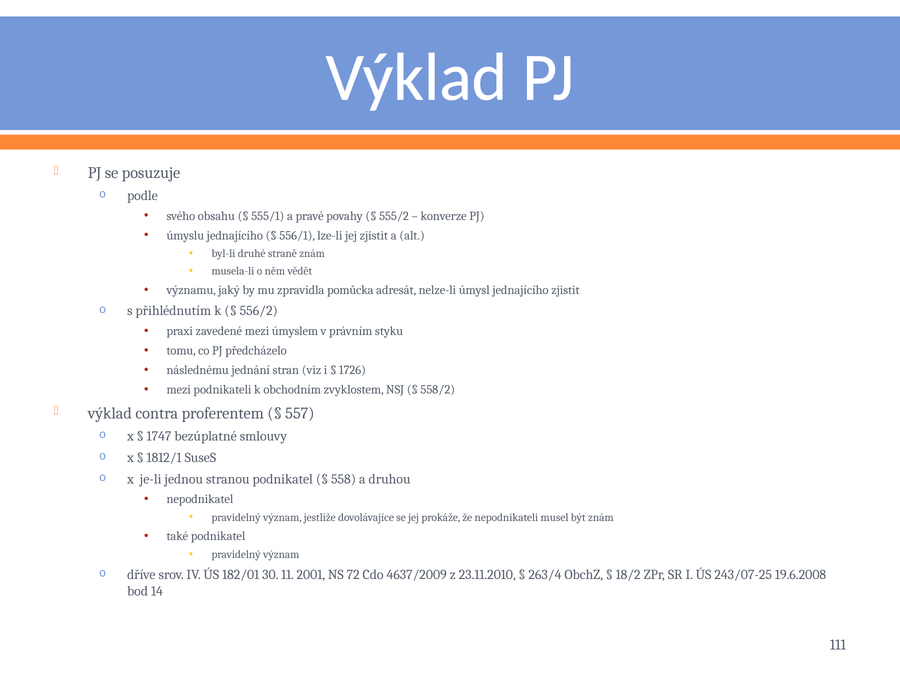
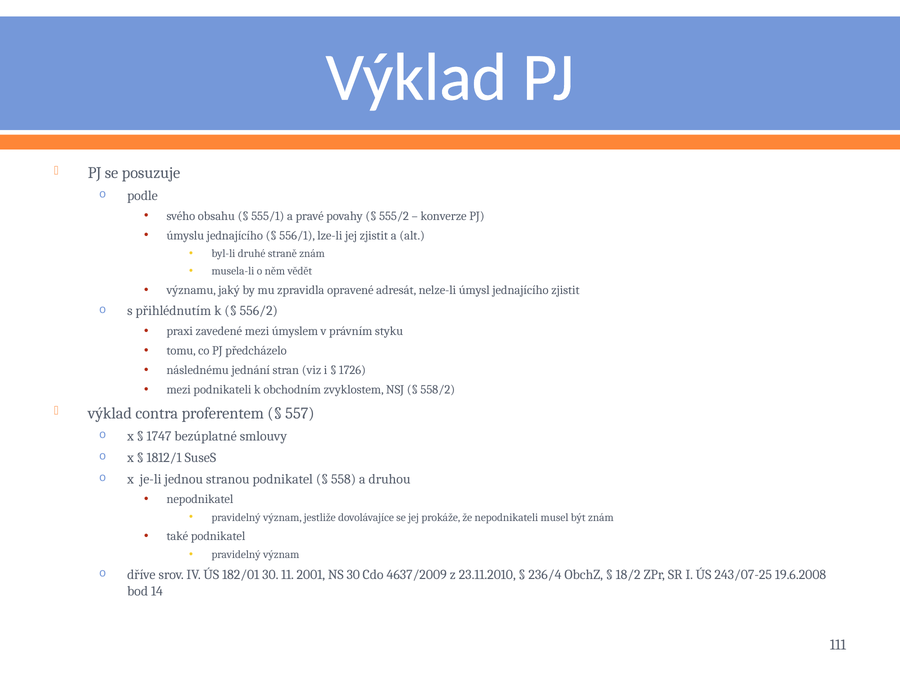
pomůcka: pomůcka -> opravené (350, 290)
NS 72: 72 -> 30 (353, 575)
263/4: 263/4 -> 236/4 (545, 575)
